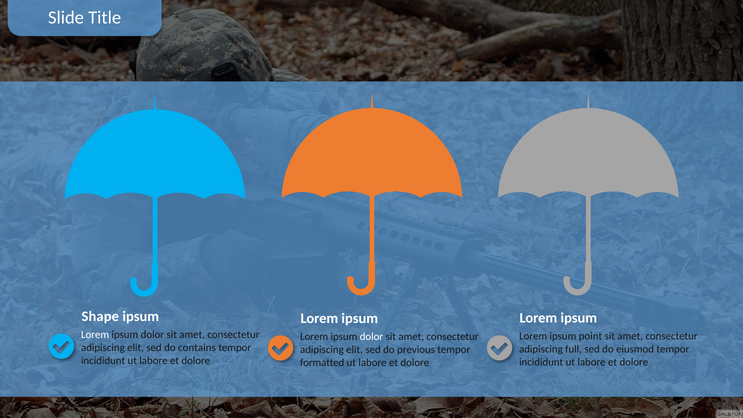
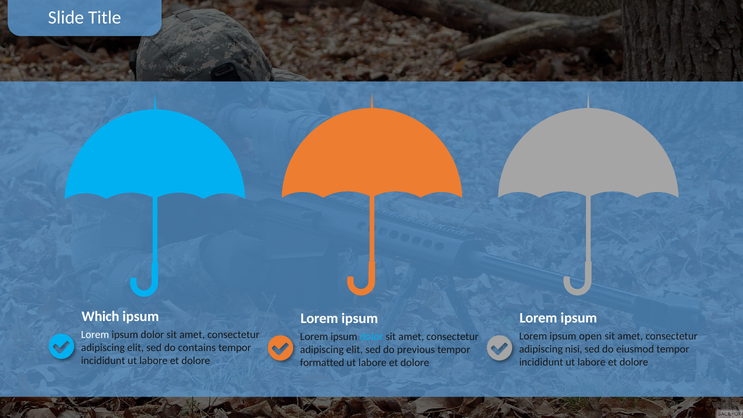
Shape: Shape -> Which (100, 317)
point: point -> open (590, 336)
dolor colour: white -> light blue (371, 336)
full: full -> nisi (574, 349)
